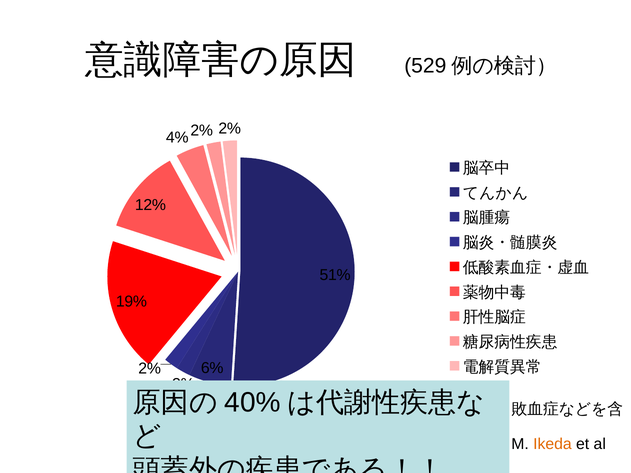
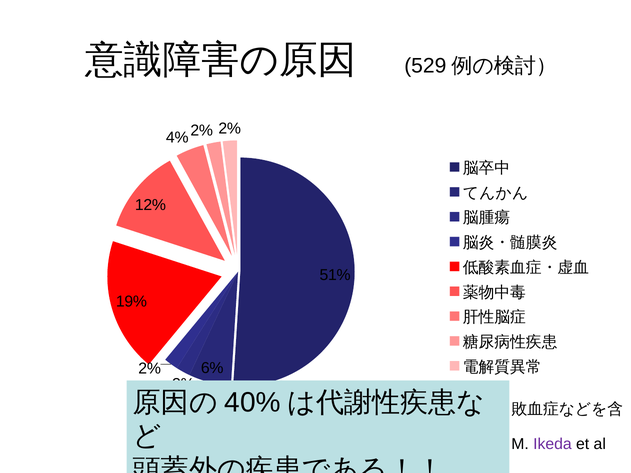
Ikeda colour: orange -> purple (552, 444)
